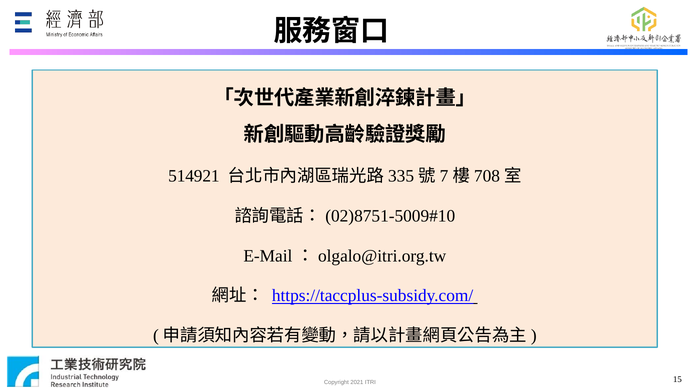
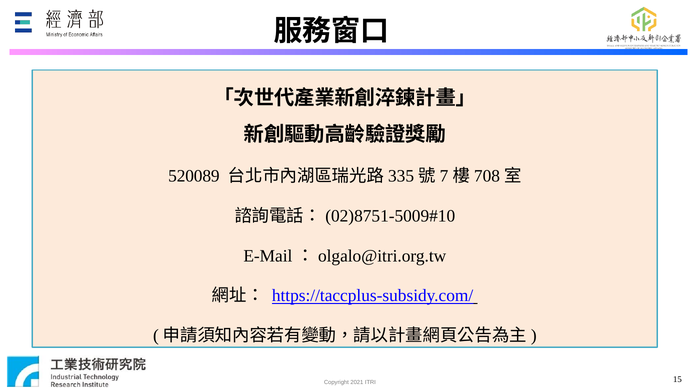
514921: 514921 -> 520089 (194, 176)
